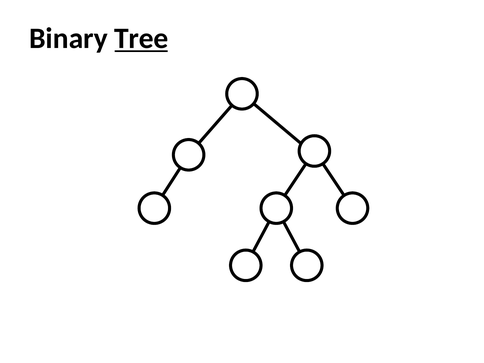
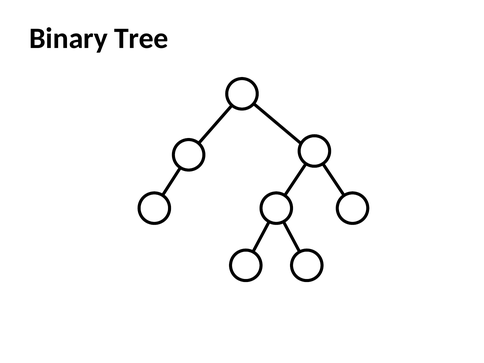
Tree underline: present -> none (141, 38)
